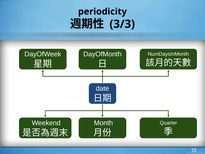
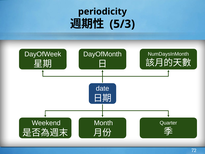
3/3: 3/3 -> 5/3 (122, 24)
